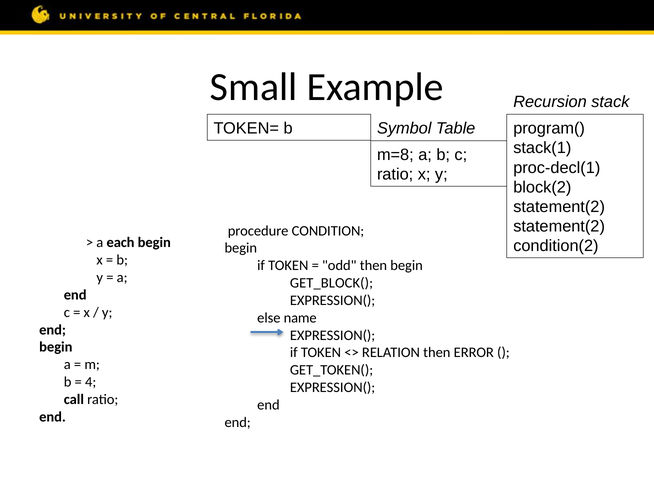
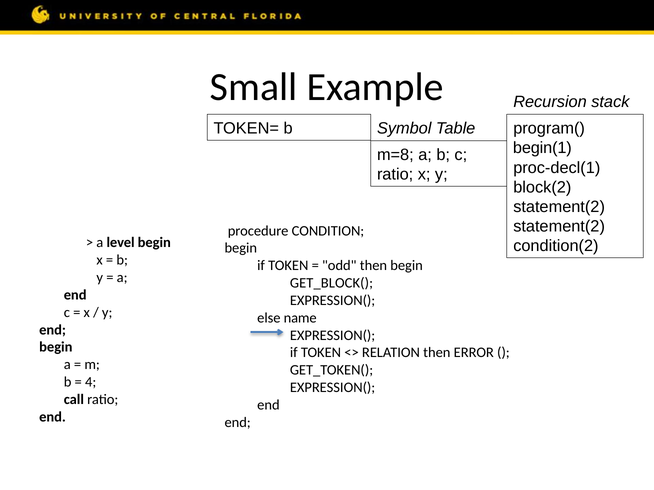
stack(1: stack(1 -> begin(1 (542, 148)
each: each -> level (121, 243)
